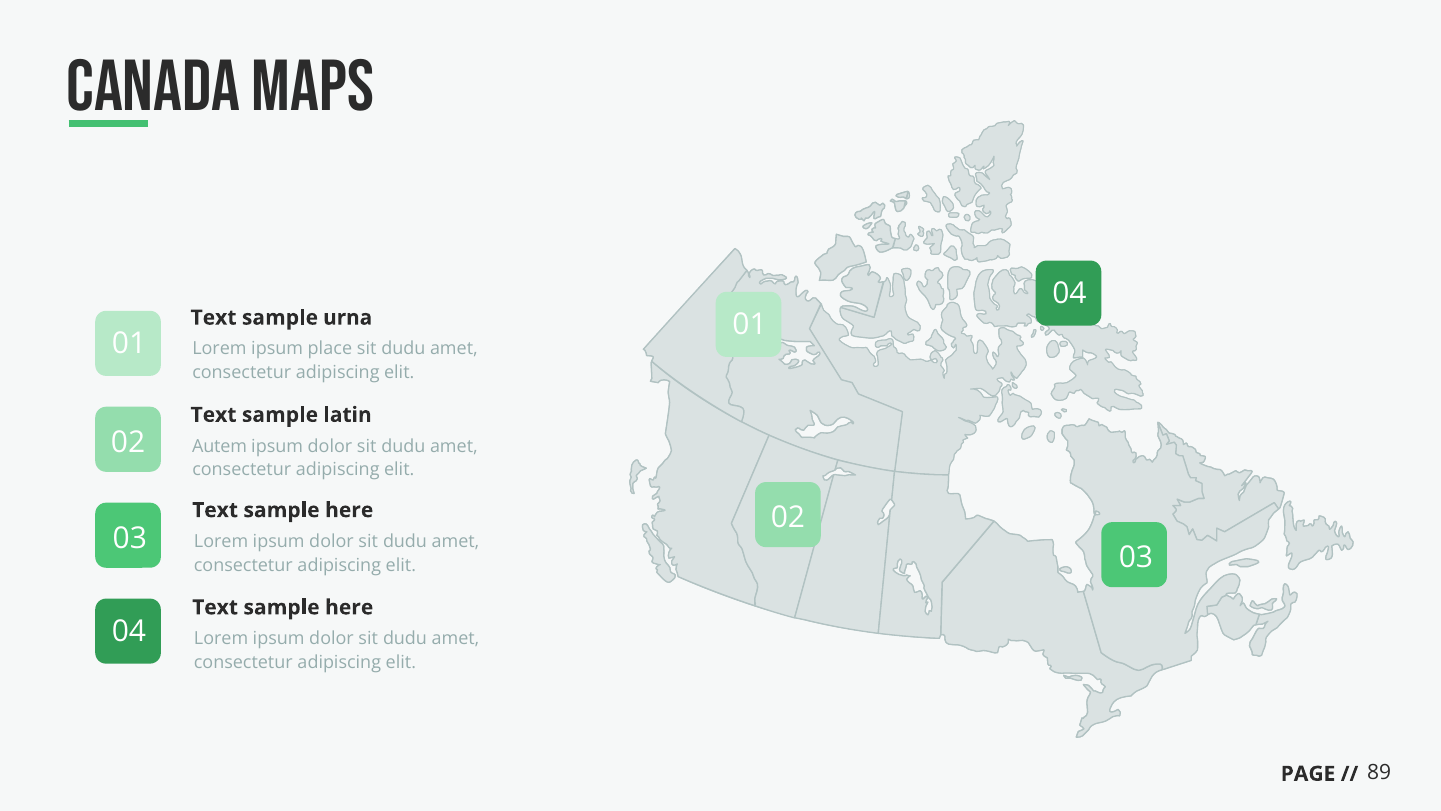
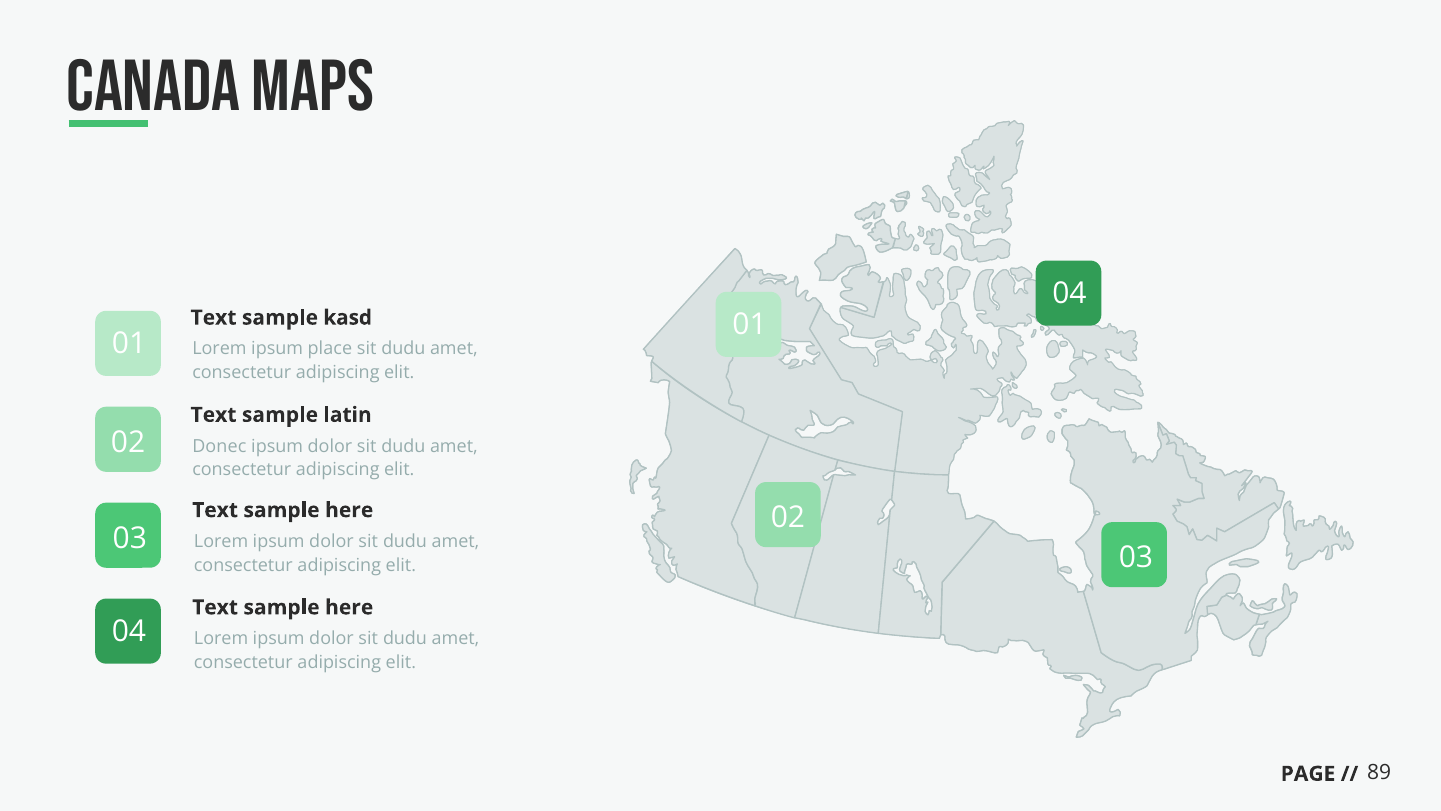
urna: urna -> kasd (348, 317)
Autem: Autem -> Donec (219, 446)
